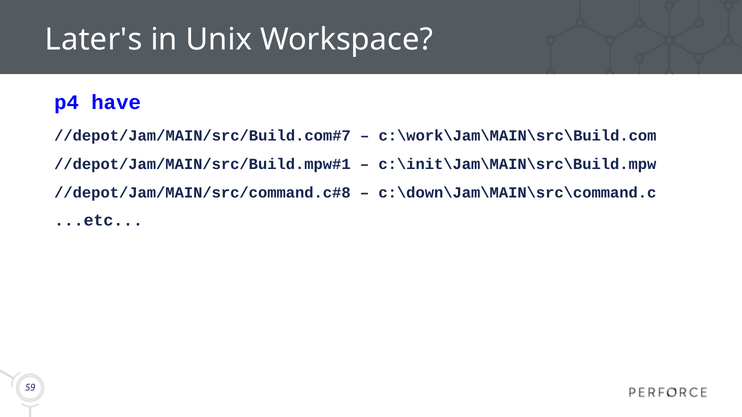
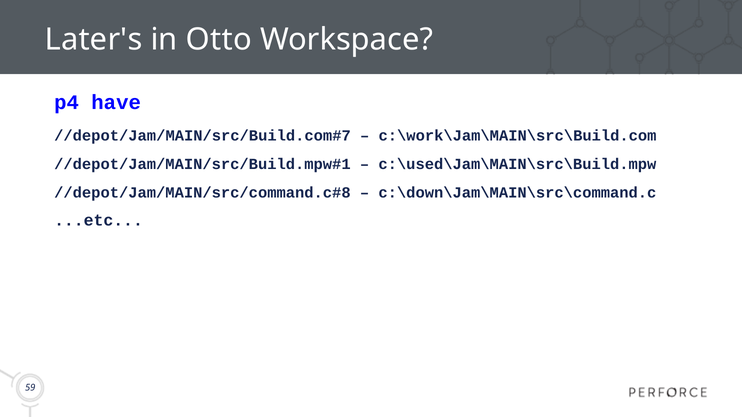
Unix: Unix -> Otto (219, 39)
c:\init\Jam\MAIN\src\Build.mpw: c:\init\Jam\MAIN\src\Build.mpw -> c:\used\Jam\MAIN\src\Build.mpw (517, 164)
